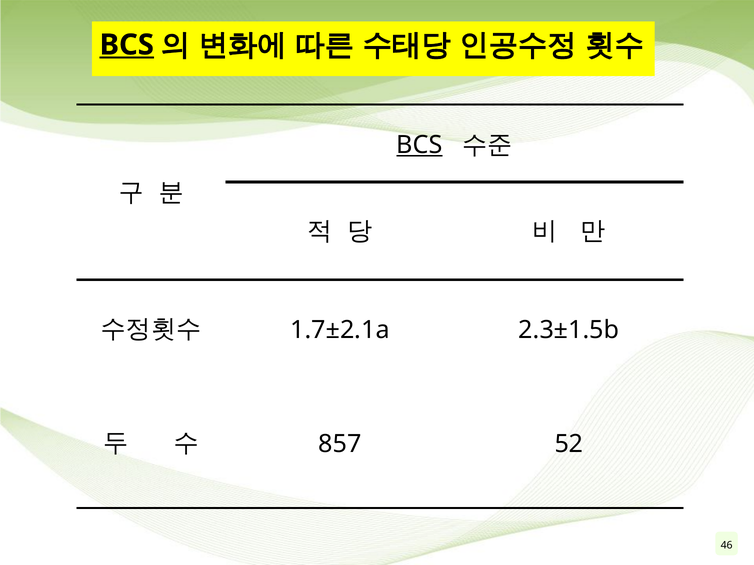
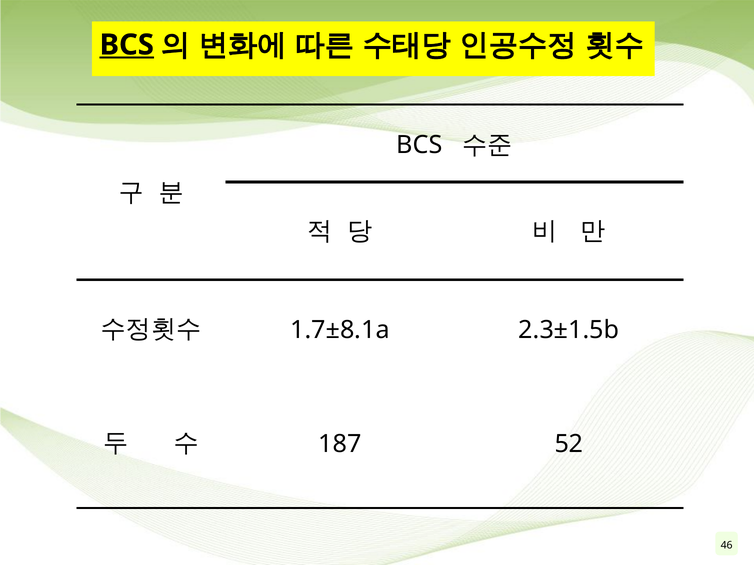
BCS underline: present -> none (419, 145)
1.7±2.1a: 1.7±2.1a -> 1.7±8.1a (340, 330)
857: 857 -> 187 (340, 445)
